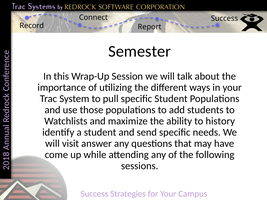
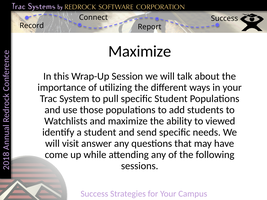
Semester: Semester -> Maximize (140, 51)
history: history -> viewed (220, 121)
